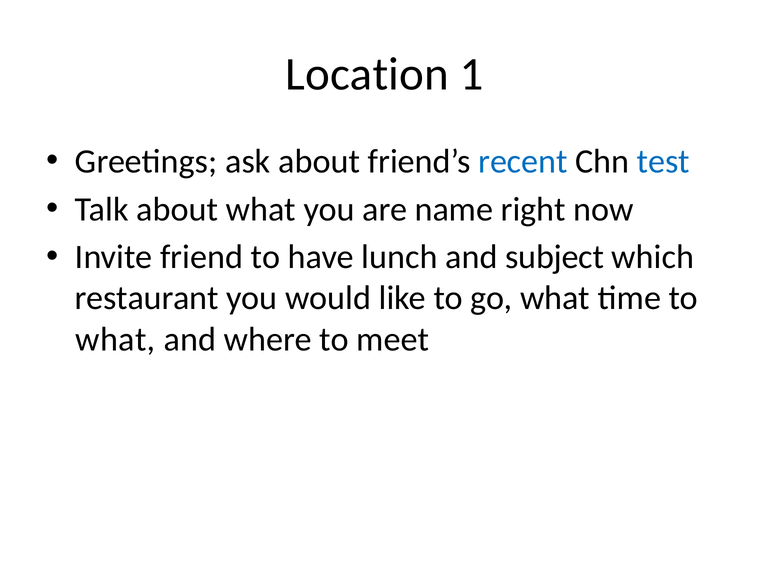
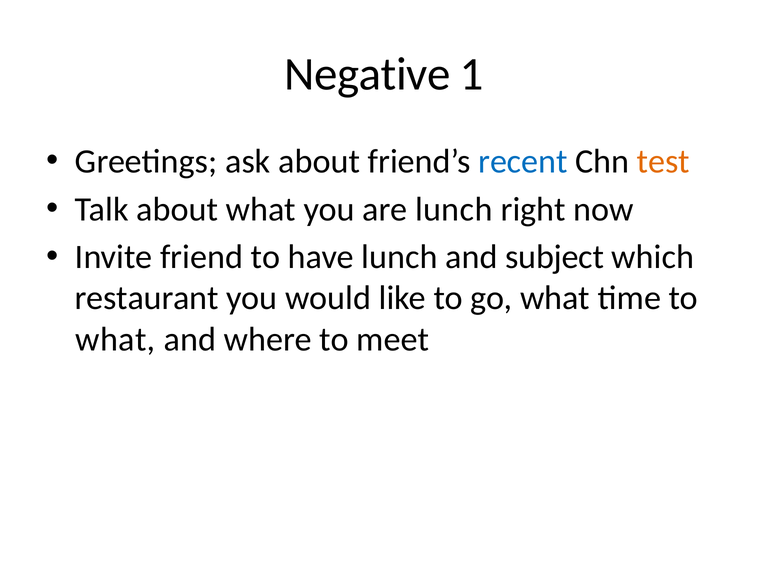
Location: Location -> Negative (367, 74)
test colour: blue -> orange (663, 161)
are name: name -> lunch (454, 209)
